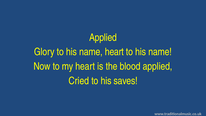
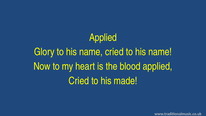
name heart: heart -> cried (114, 52)
saves: saves -> made (126, 81)
